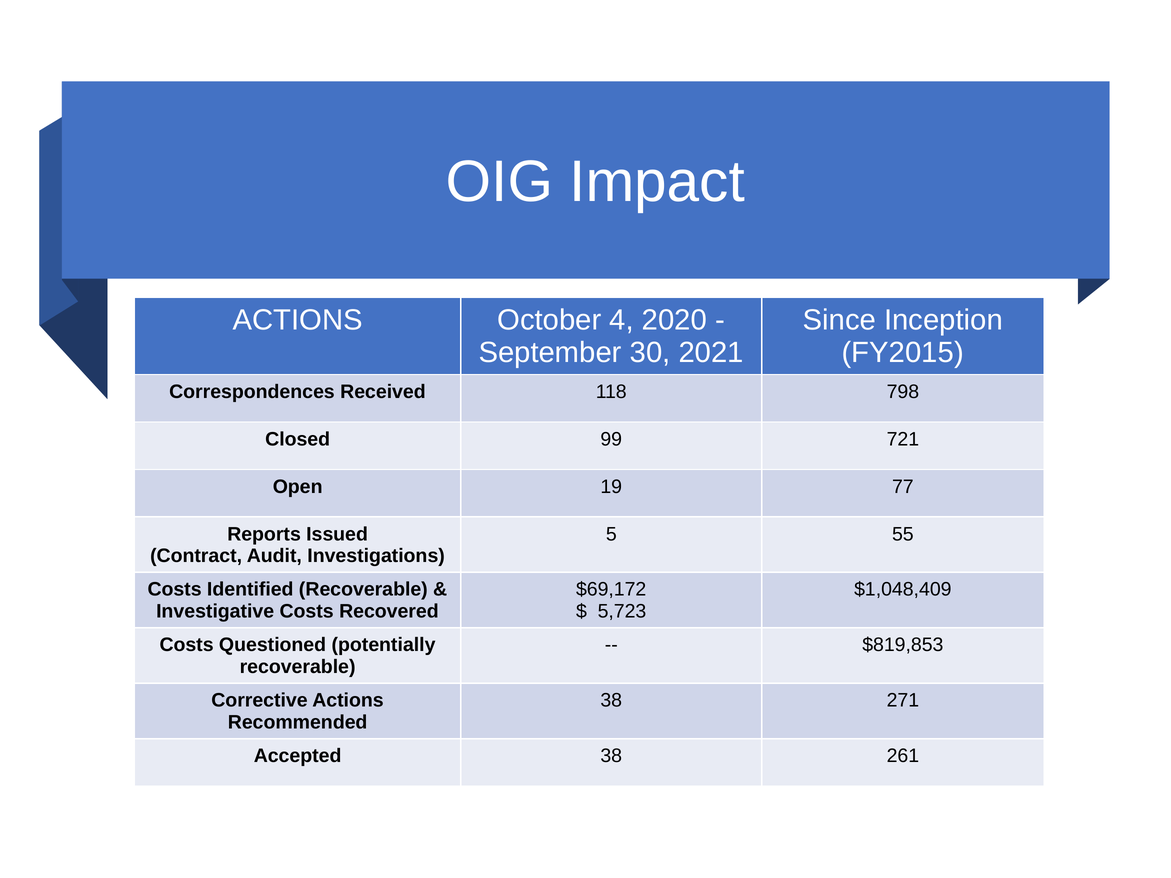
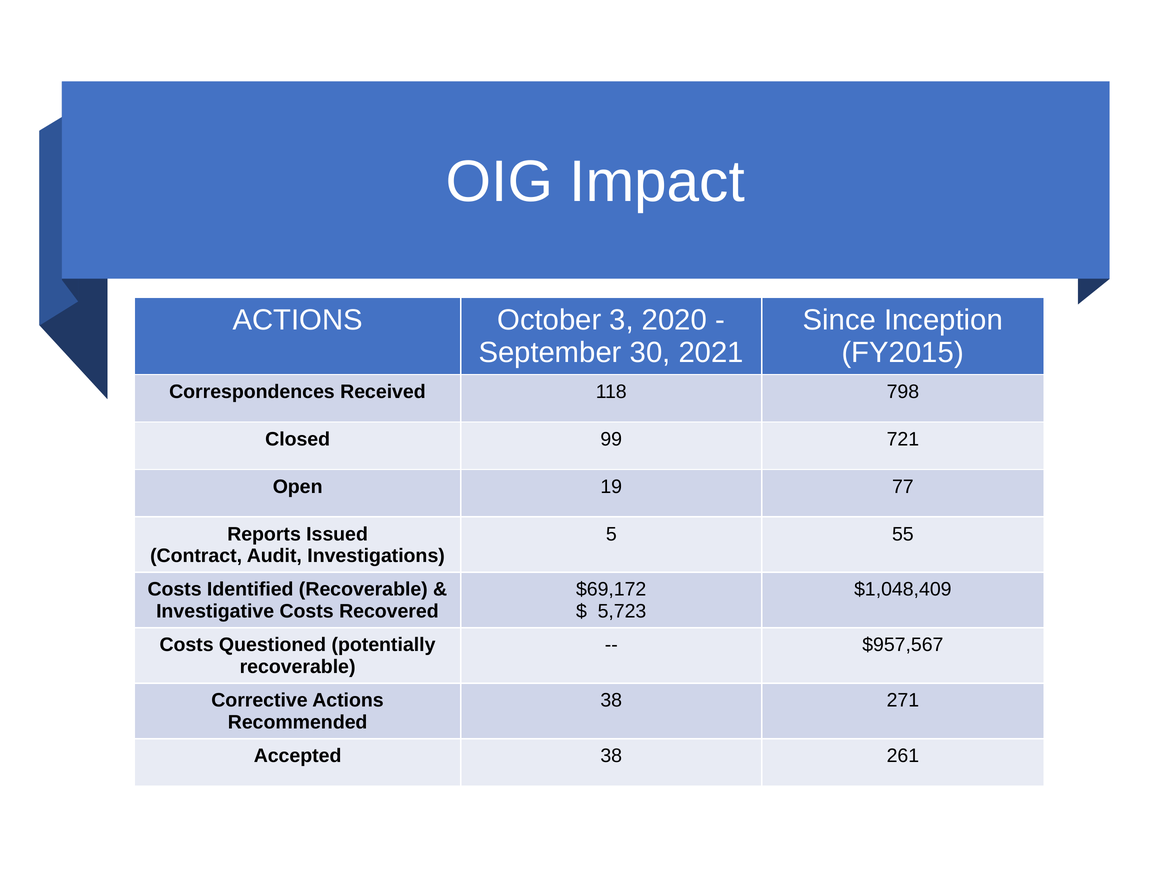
4: 4 -> 3 (622, 320)
$819,853: $819,853 -> $957,567 (903, 645)
